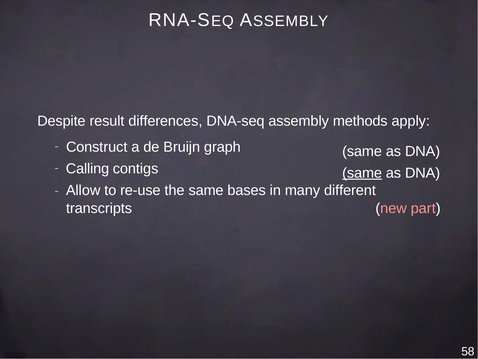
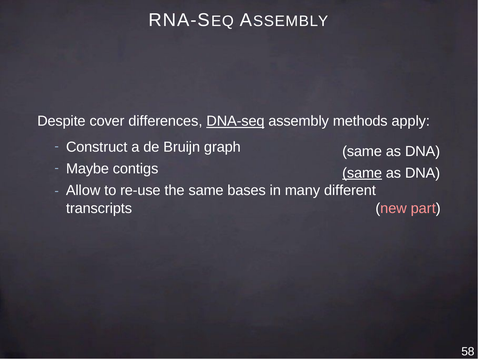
result: result -> cover (107, 121)
DNA-seq underline: none -> present (235, 121)
Calling: Calling -> Maybe (87, 169)
